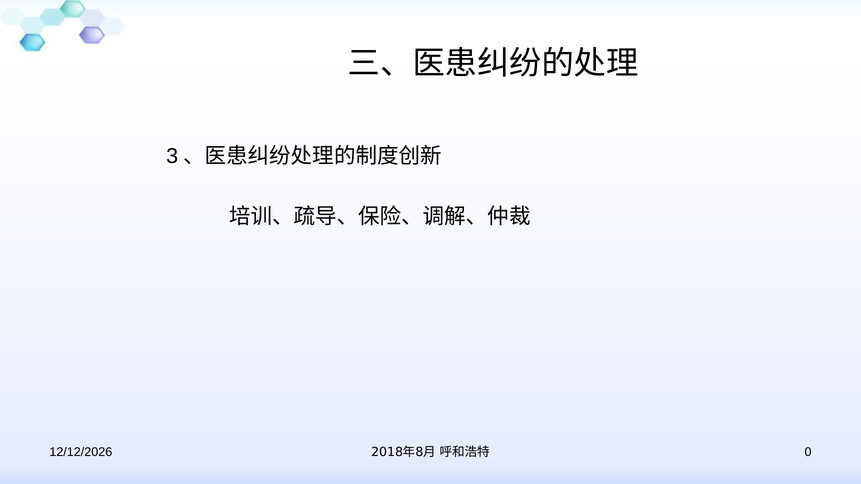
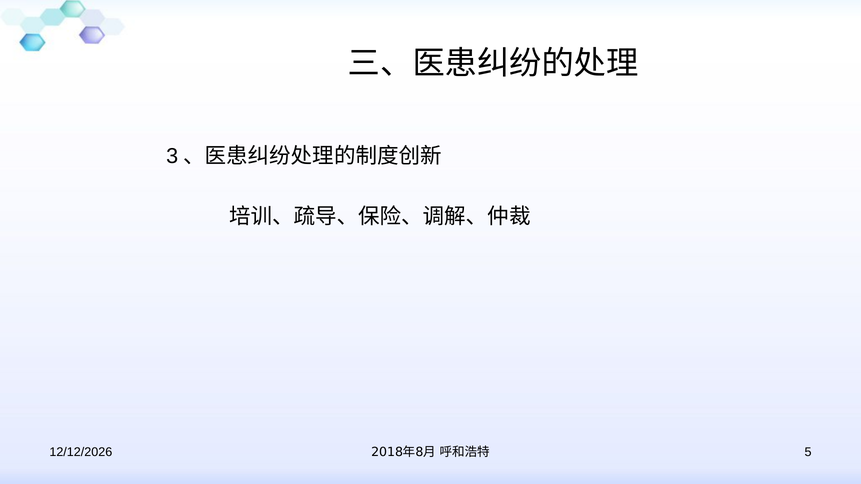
0: 0 -> 5 (808, 453)
